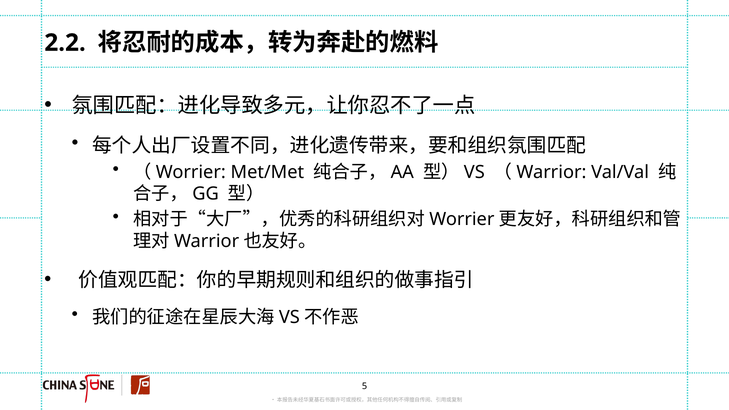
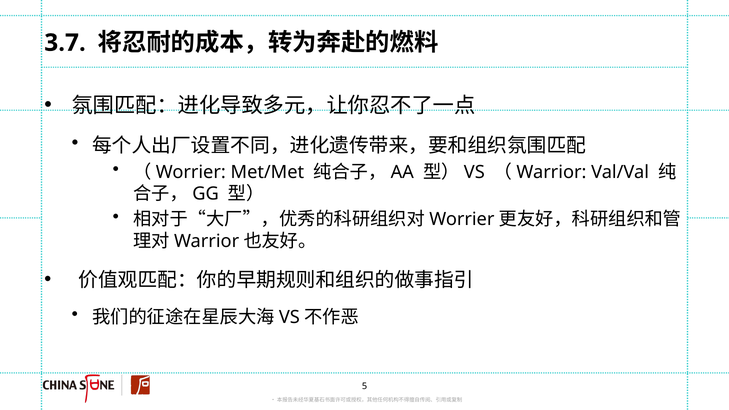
2.2: 2.2 -> 3.7 (65, 43)
